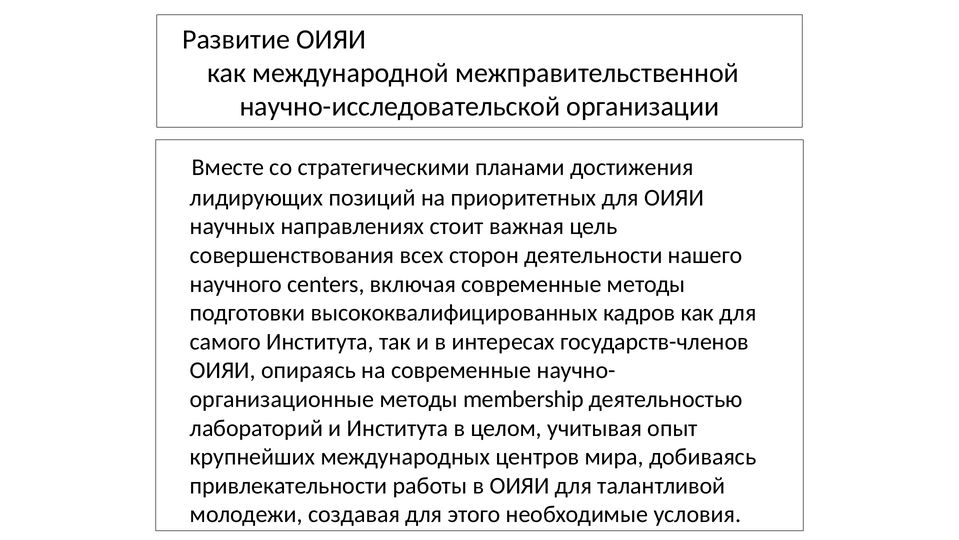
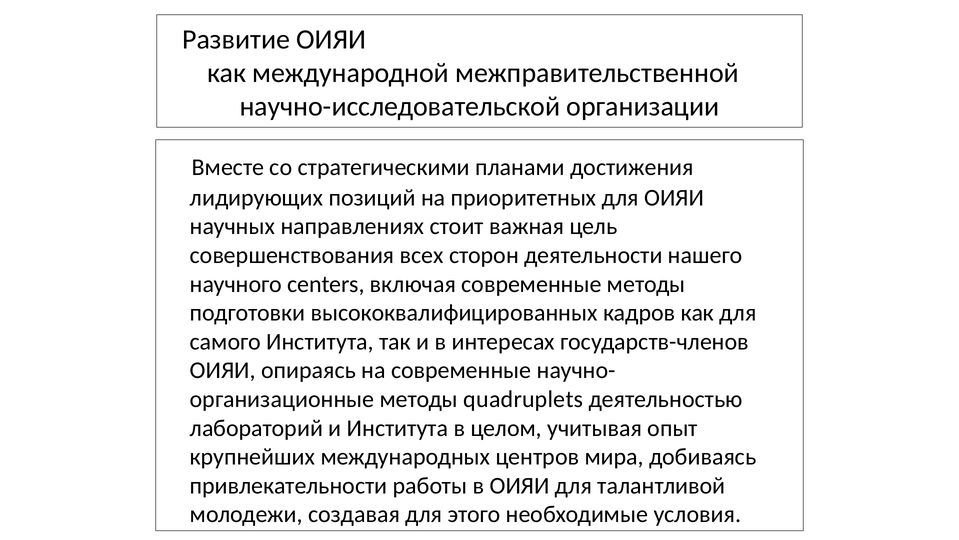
membership: membership -> quadruplets (523, 399)
